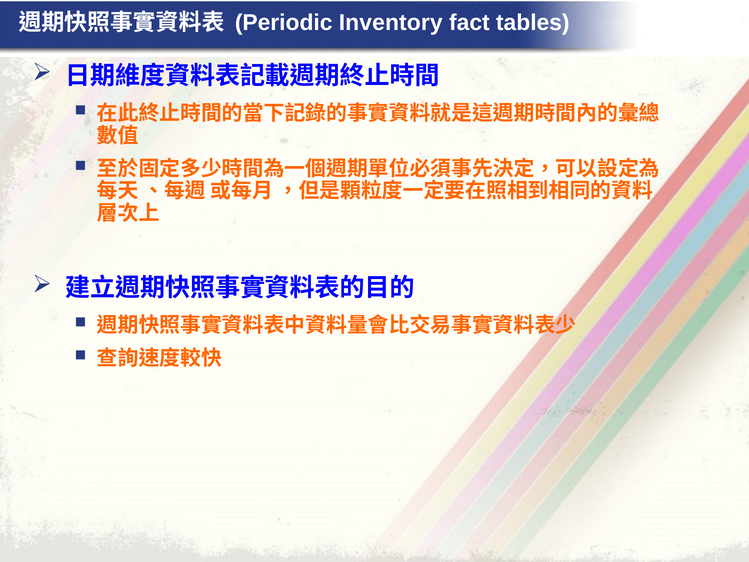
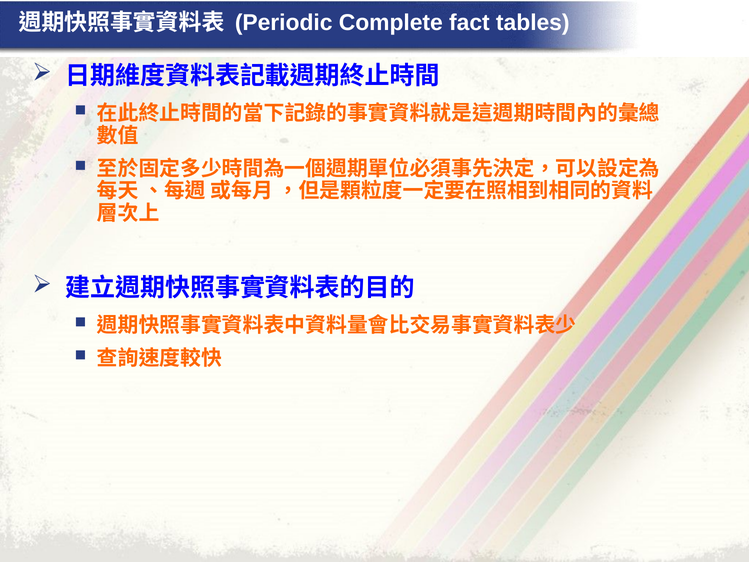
Inventory: Inventory -> Complete (391, 22)
